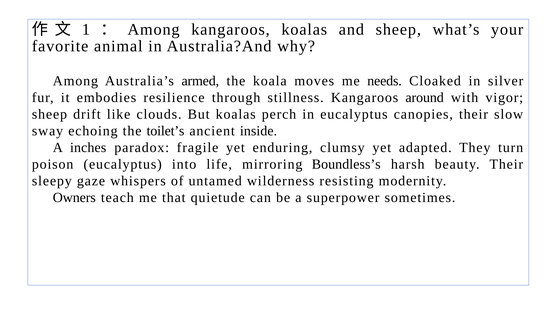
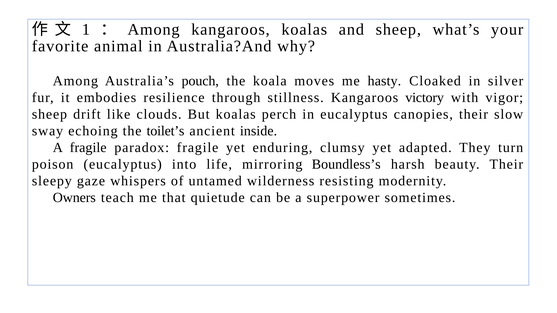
armed: armed -> pouch (200, 81)
needs: needs -> hasty (384, 81)
around: around -> victory (425, 98)
A inches: inches -> fragile (88, 148)
